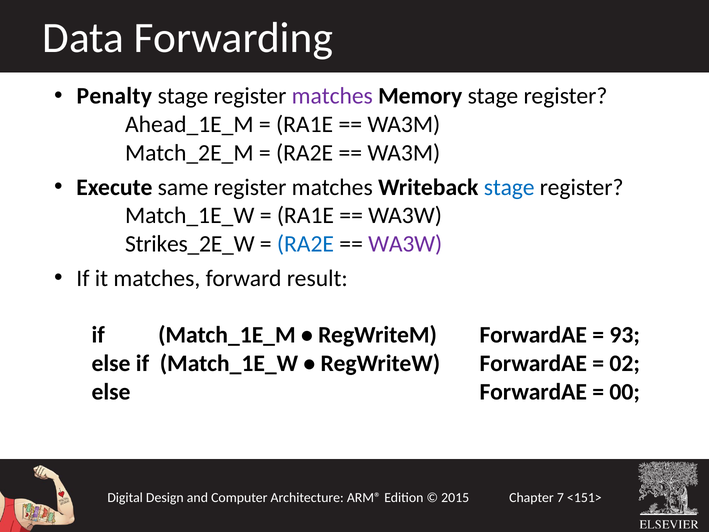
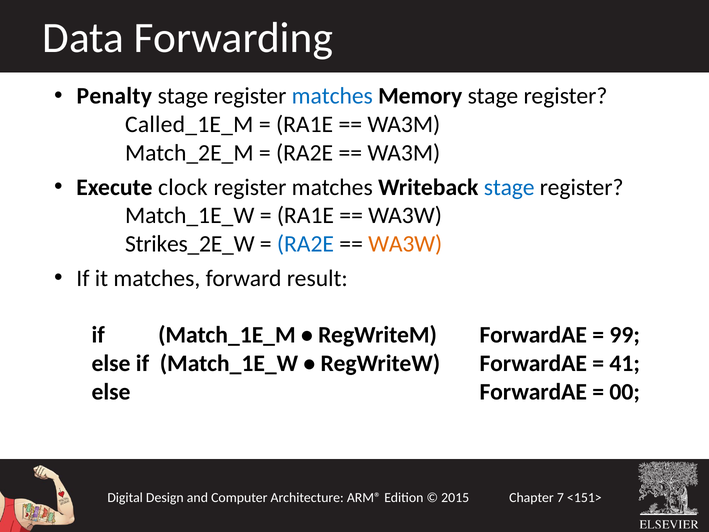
matches colour: purple -> blue (332, 96)
Ahead_1E_M: Ahead_1E_M -> Called_1E_M (189, 125)
same: same -> clock (183, 187)
WA3W colour: purple -> orange (405, 244)
93: 93 -> 99 (625, 335)
02: 02 -> 41 (625, 363)
